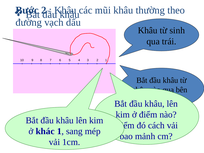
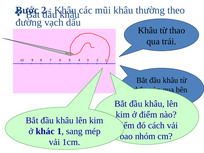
sinh: sinh -> thao (177, 30)
mảnh: mảnh -> nhóm (145, 136)
